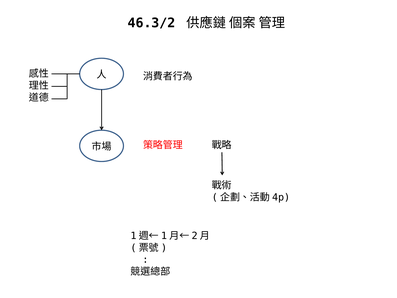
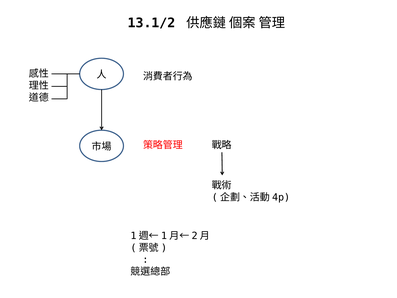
46.3/2: 46.3/2 -> 13.1/2 (151, 23)
